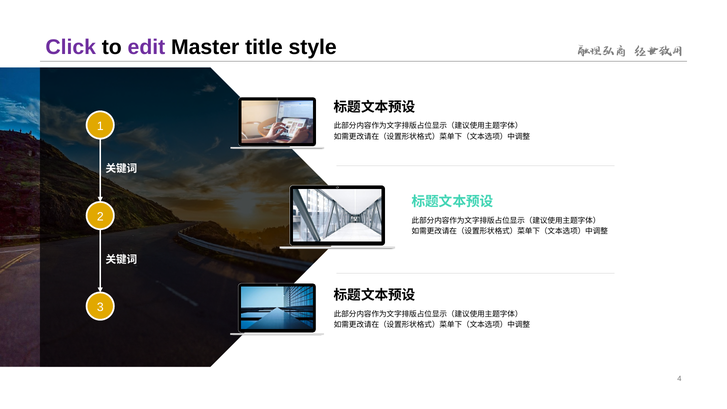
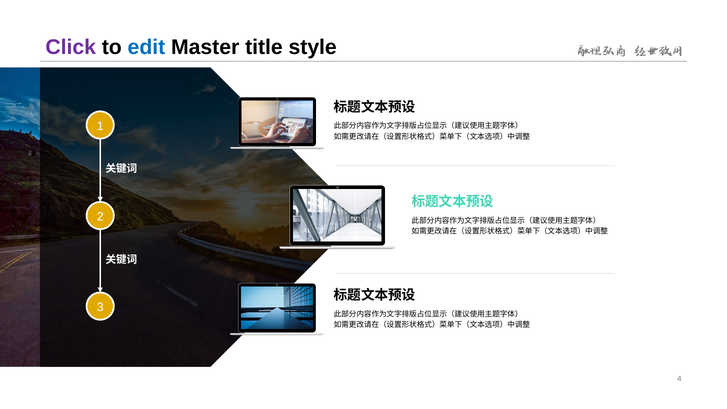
edit colour: purple -> blue (146, 47)
